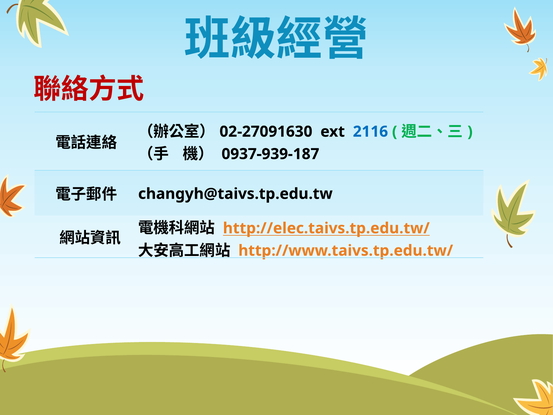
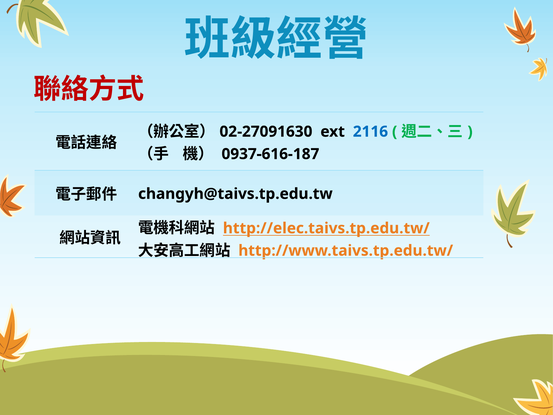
0937-939-187: 0937-939-187 -> 0937-616-187 (270, 154)
